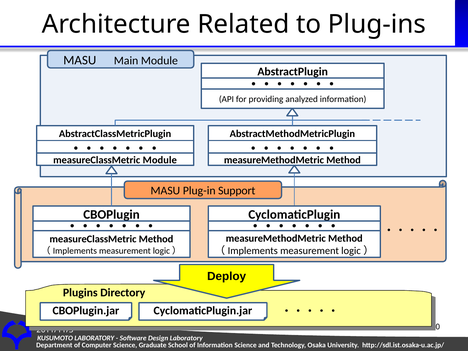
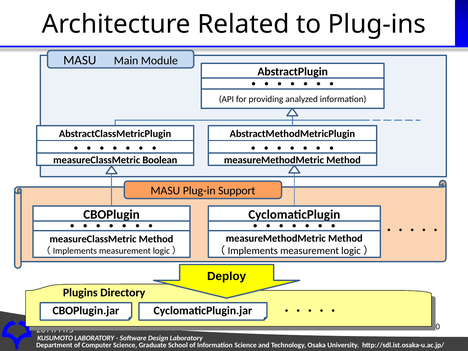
measureClassMetric Module: Module -> Boolean (160, 160)
